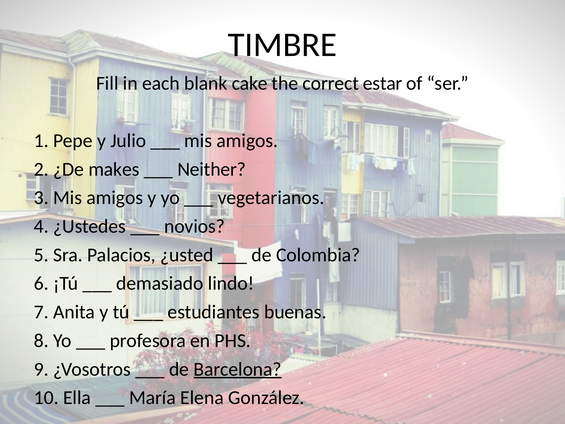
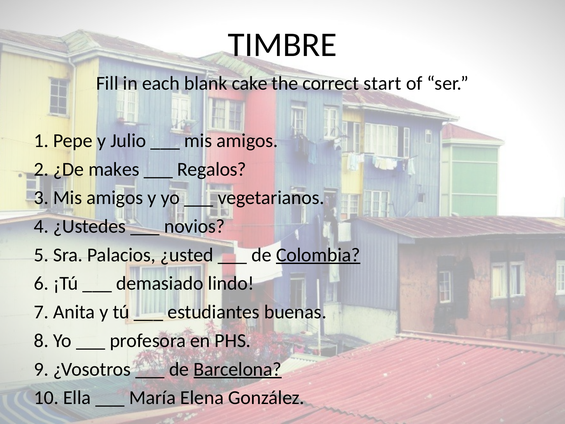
estar: estar -> start (383, 83)
Neither: Neither -> Regalos (212, 169)
Colombia underline: none -> present (318, 255)
